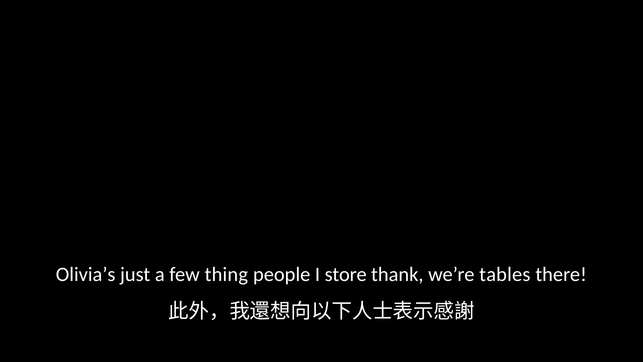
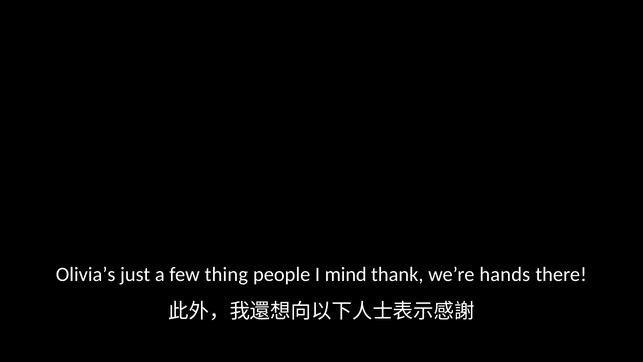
store: store -> mind (346, 274)
tables: tables -> hands (505, 274)
